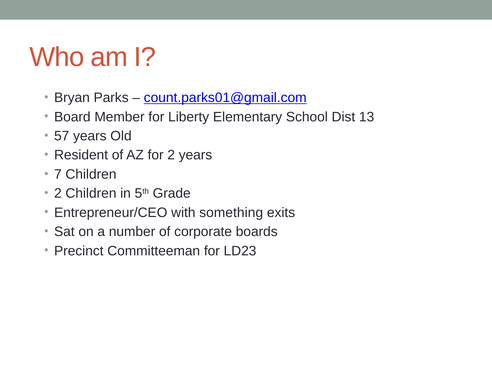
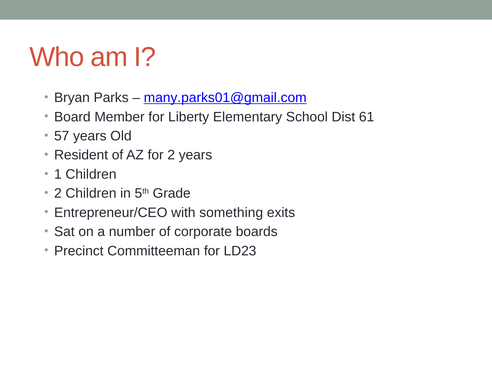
count.parks01@gmail.com: count.parks01@gmail.com -> many.parks01@gmail.com (225, 98)
13: 13 -> 61 (367, 117)
7: 7 -> 1 (58, 174)
